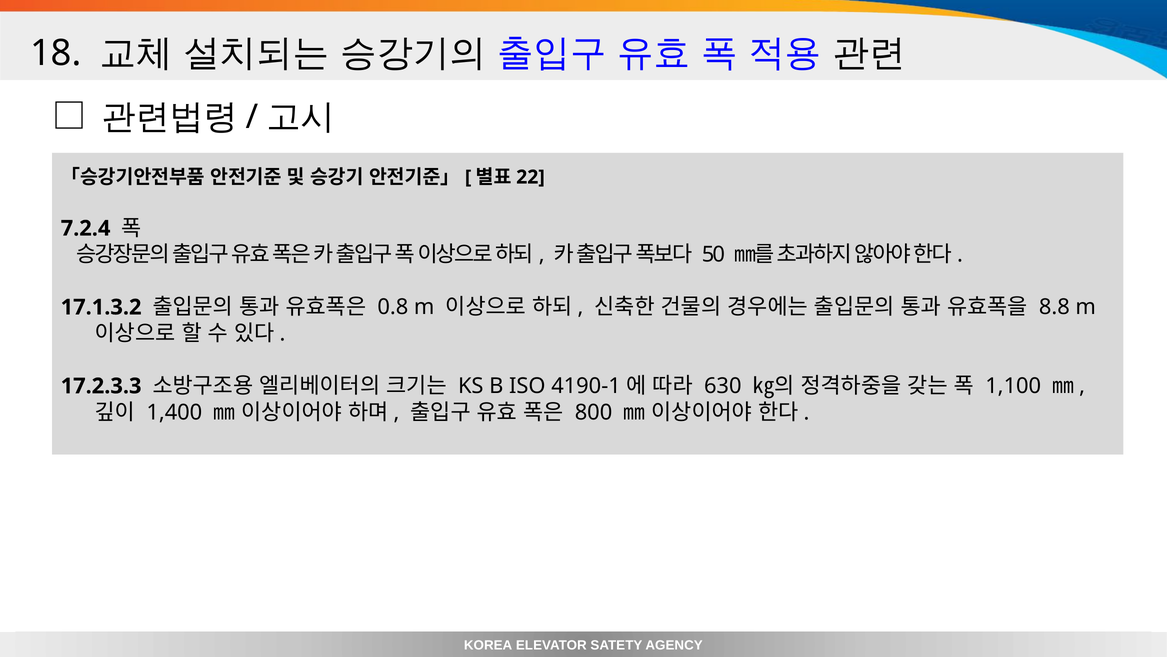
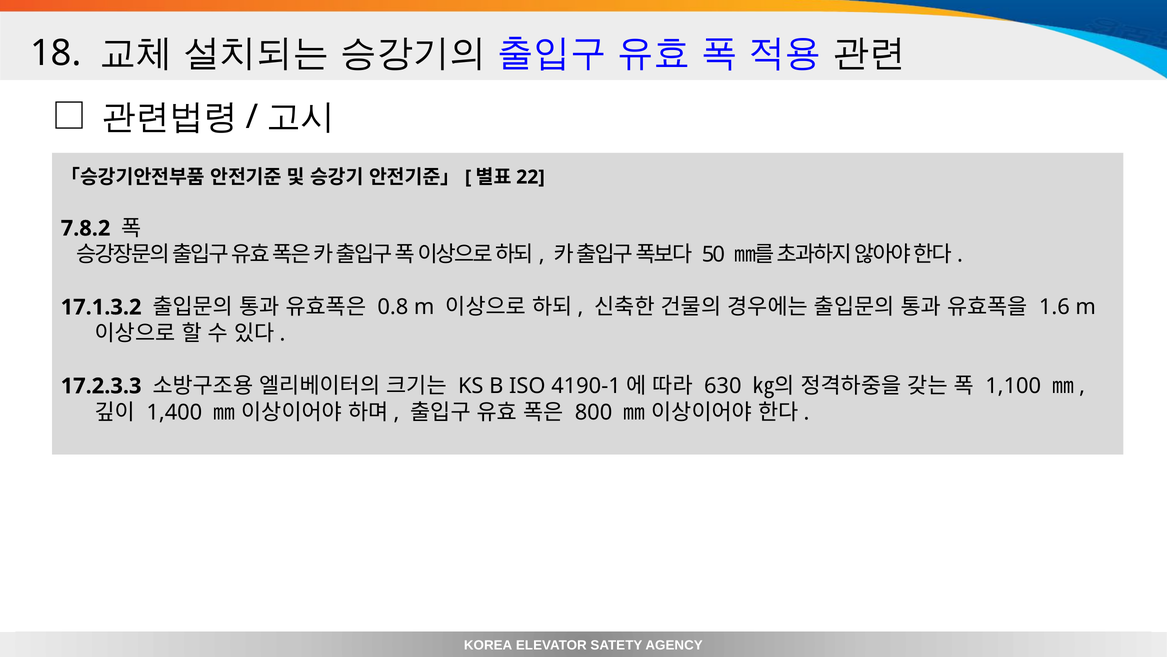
7.2.4: 7.2.4 -> 7.8.2 (86, 228)
8.8: 8.8 -> 1.6 (1054, 307)
